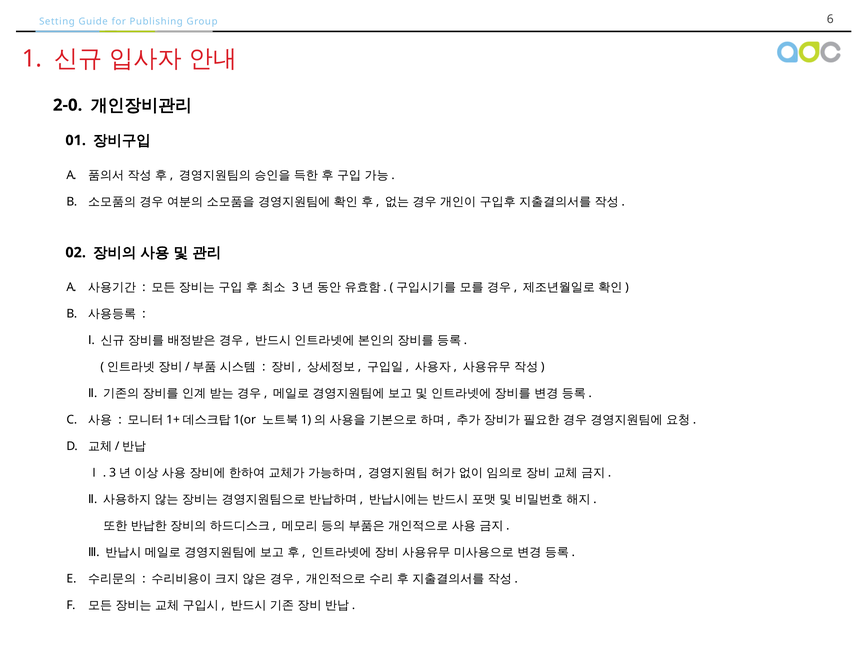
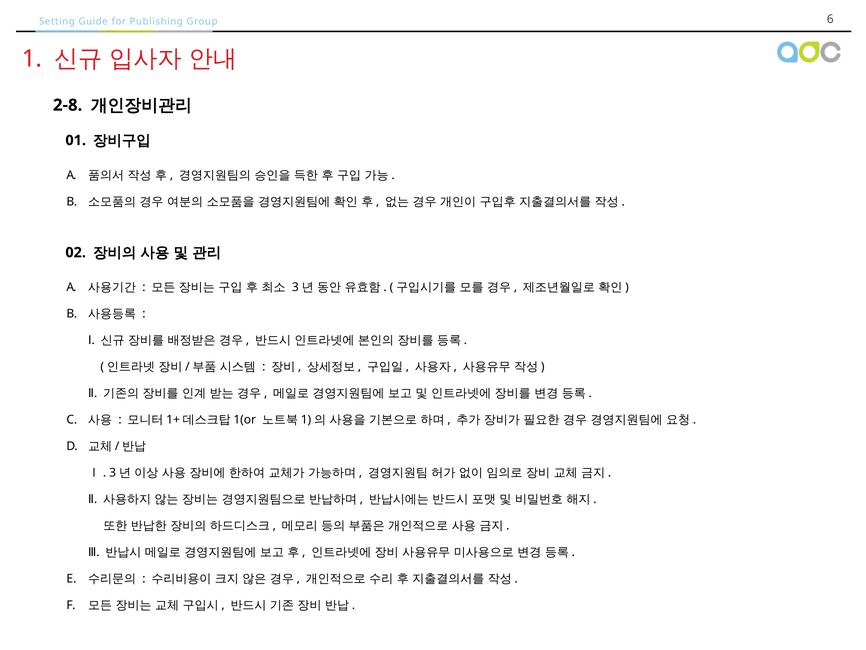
2-0: 2-0 -> 2-8 (68, 105)
